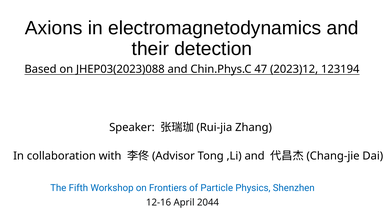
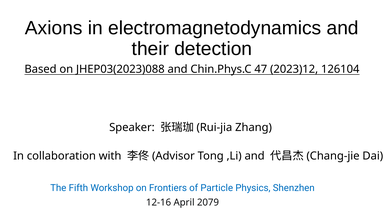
123194: 123194 -> 126104 (340, 69)
2044: 2044 -> 2079 (208, 202)
